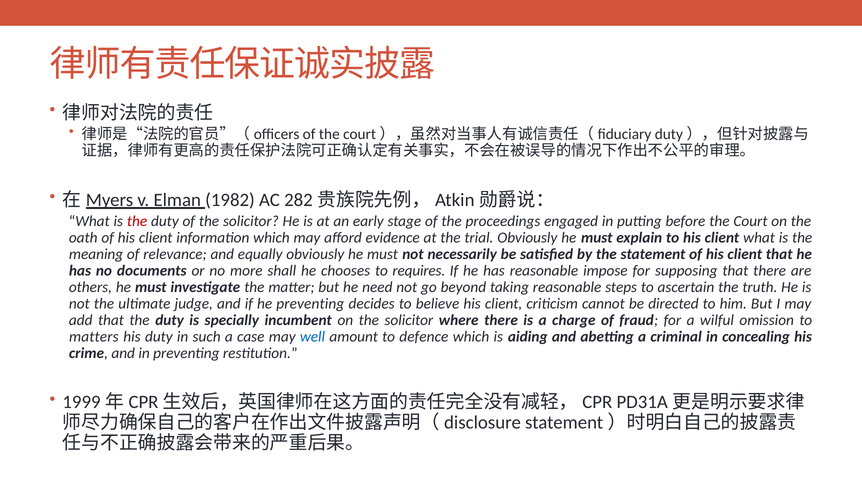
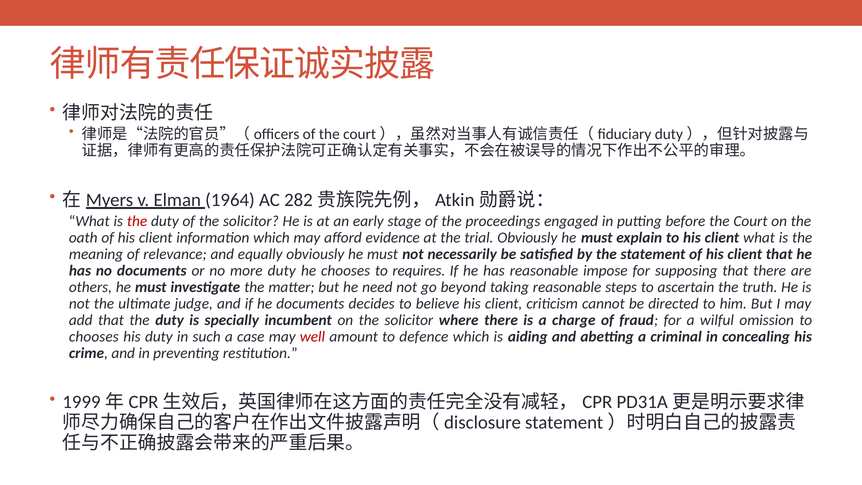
1982: 1982 -> 1964 (230, 200)
more shall: shall -> duty (282, 270)
he preventing: preventing -> documents (310, 303)
matters: matters -> chooses (94, 336)
well colour: blue -> red (313, 336)
